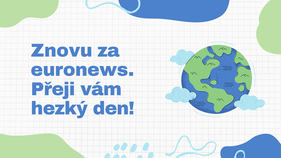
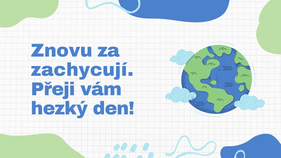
euronews: euronews -> zachycují (82, 70)
